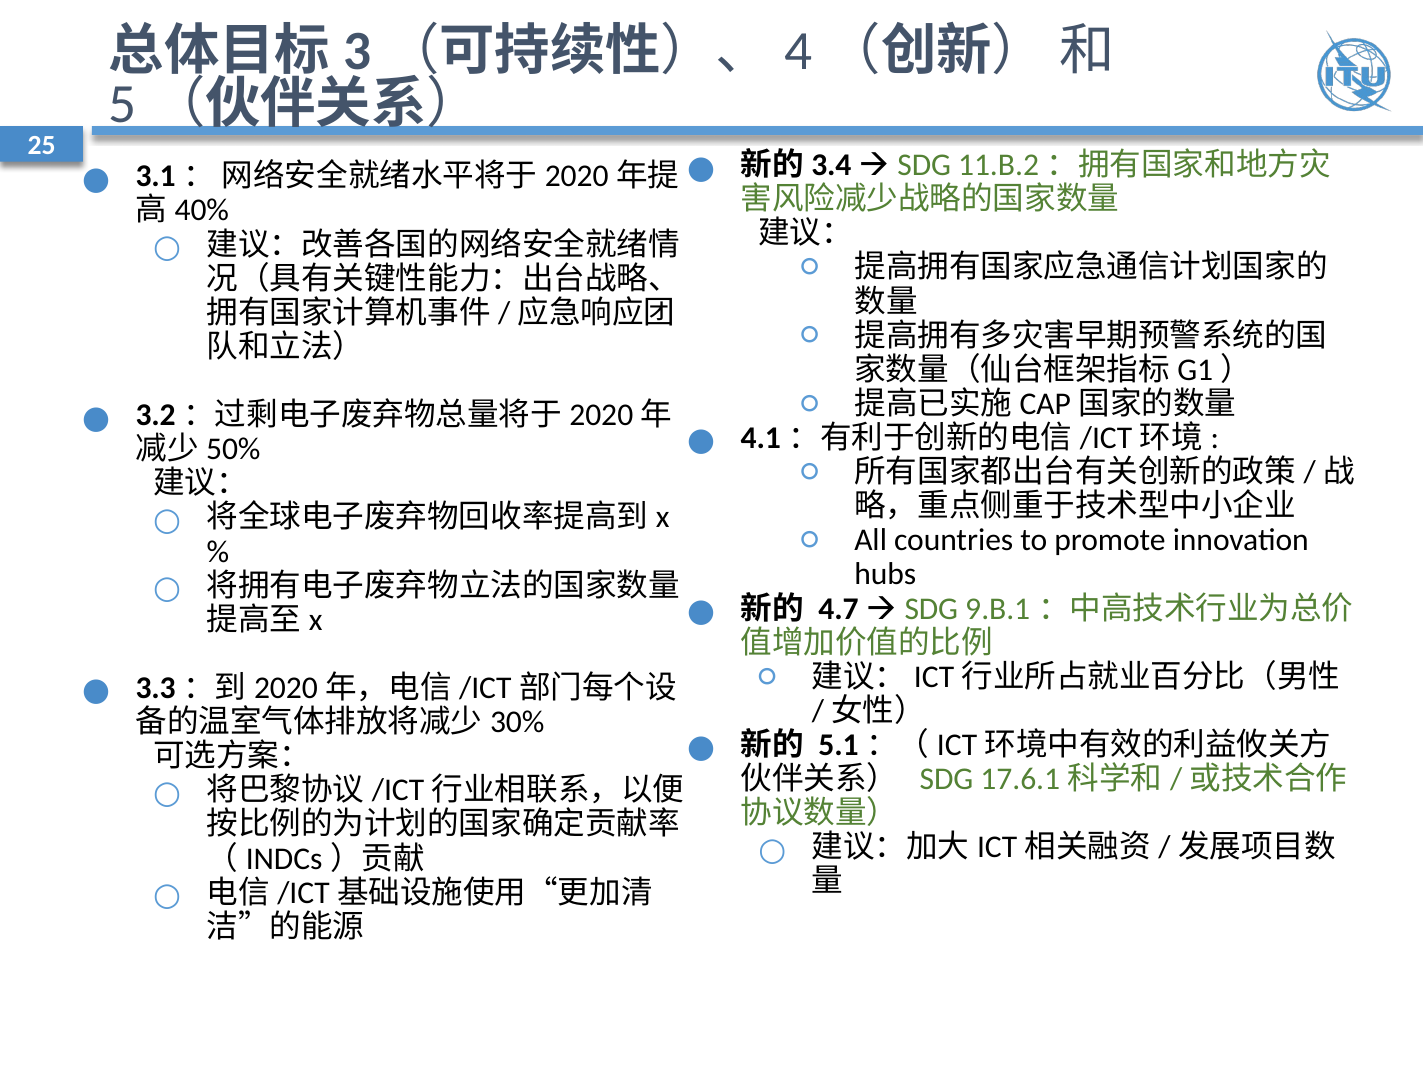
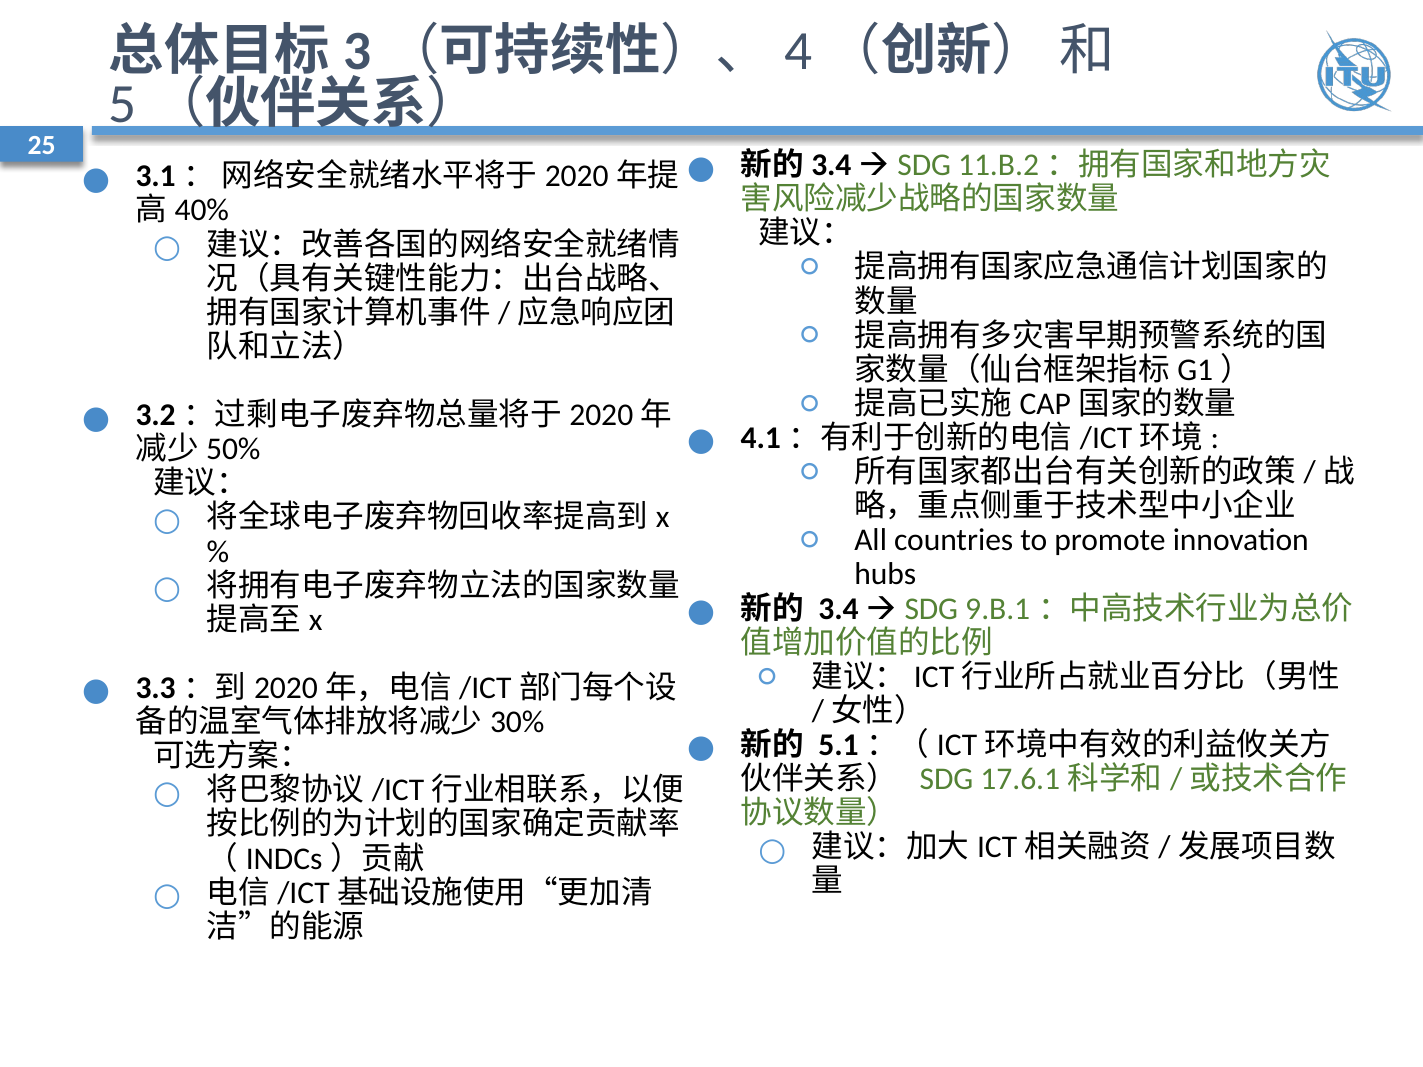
4.7: 4.7 -> 3.4 (839, 609)
